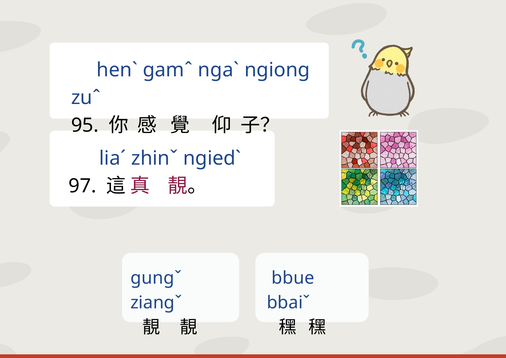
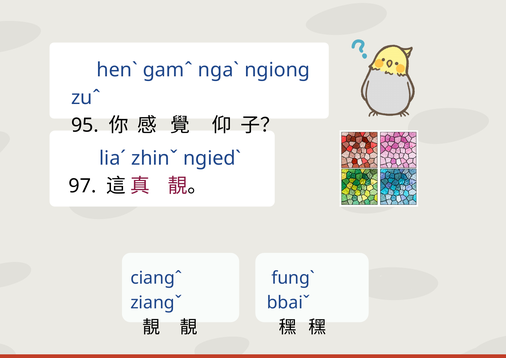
bbue: bbue -> fungˋ (293, 278)
gungˇ: gungˇ -> ciangˆ (156, 278)
